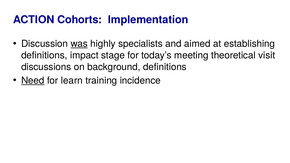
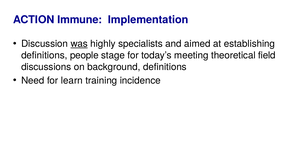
Cohorts: Cohorts -> Immune (80, 20)
impact: impact -> people (84, 55)
visit: visit -> field (267, 55)
Need underline: present -> none (33, 81)
